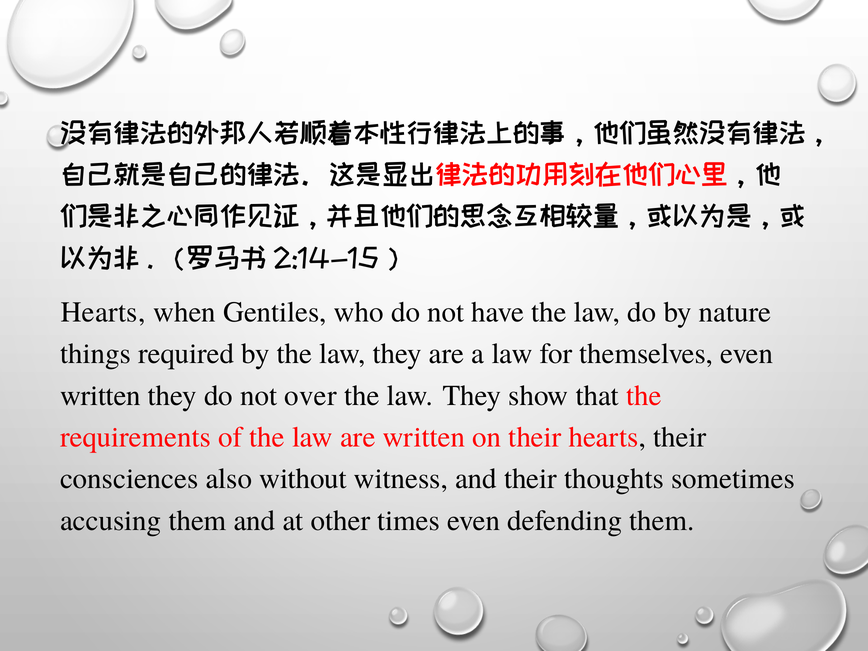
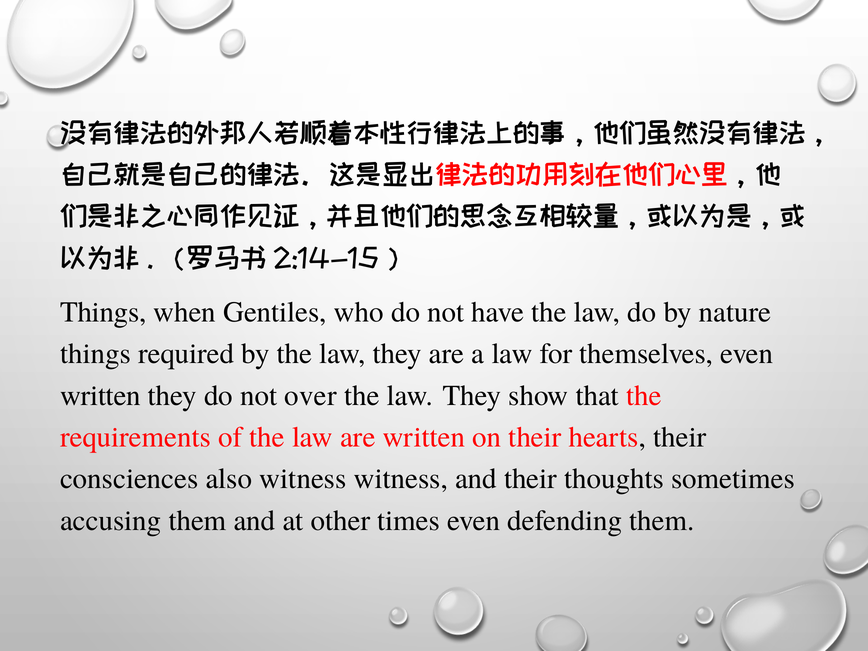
Hearts: Hearts -> Things (103, 312)
also without: without -> witness (303, 479)
